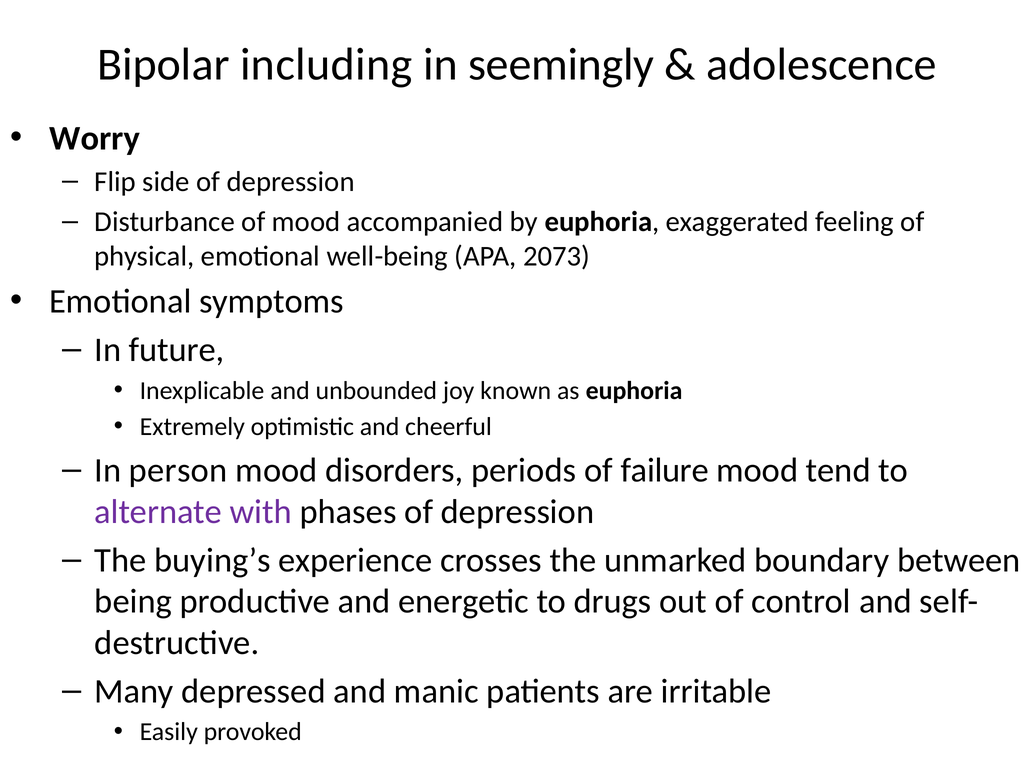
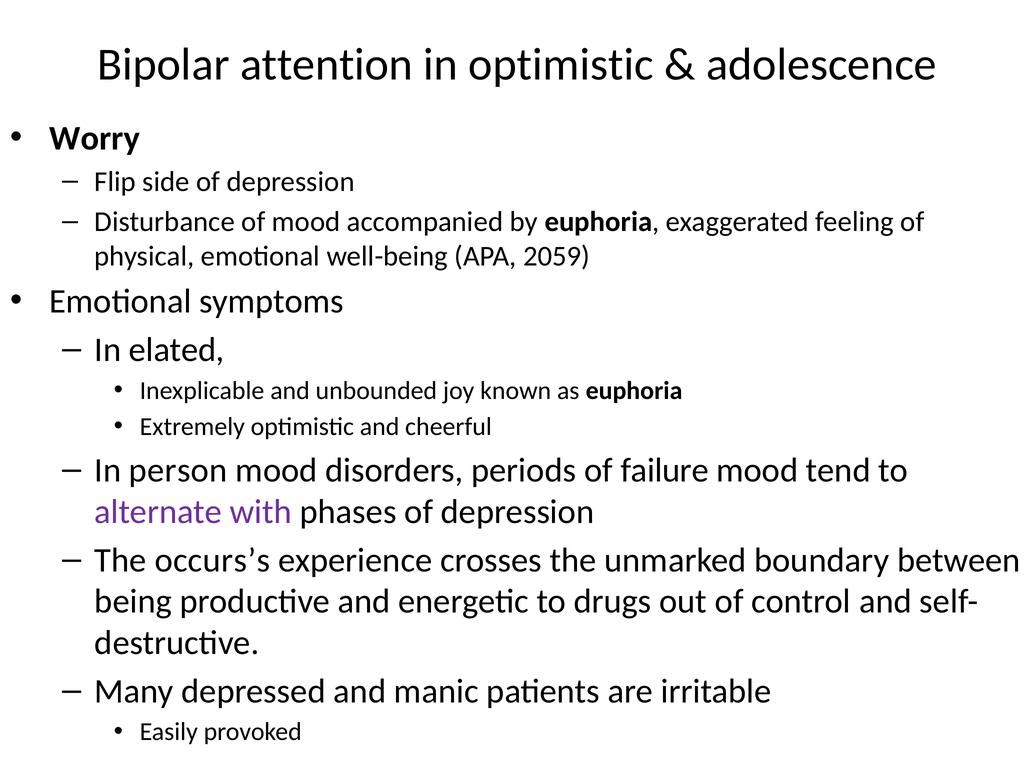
including: including -> attention (326, 64)
in seemingly: seemingly -> optimistic (561, 64)
2073: 2073 -> 2059 (557, 256)
future: future -> elated (177, 350)
buying’s: buying’s -> occurs’s (212, 560)
